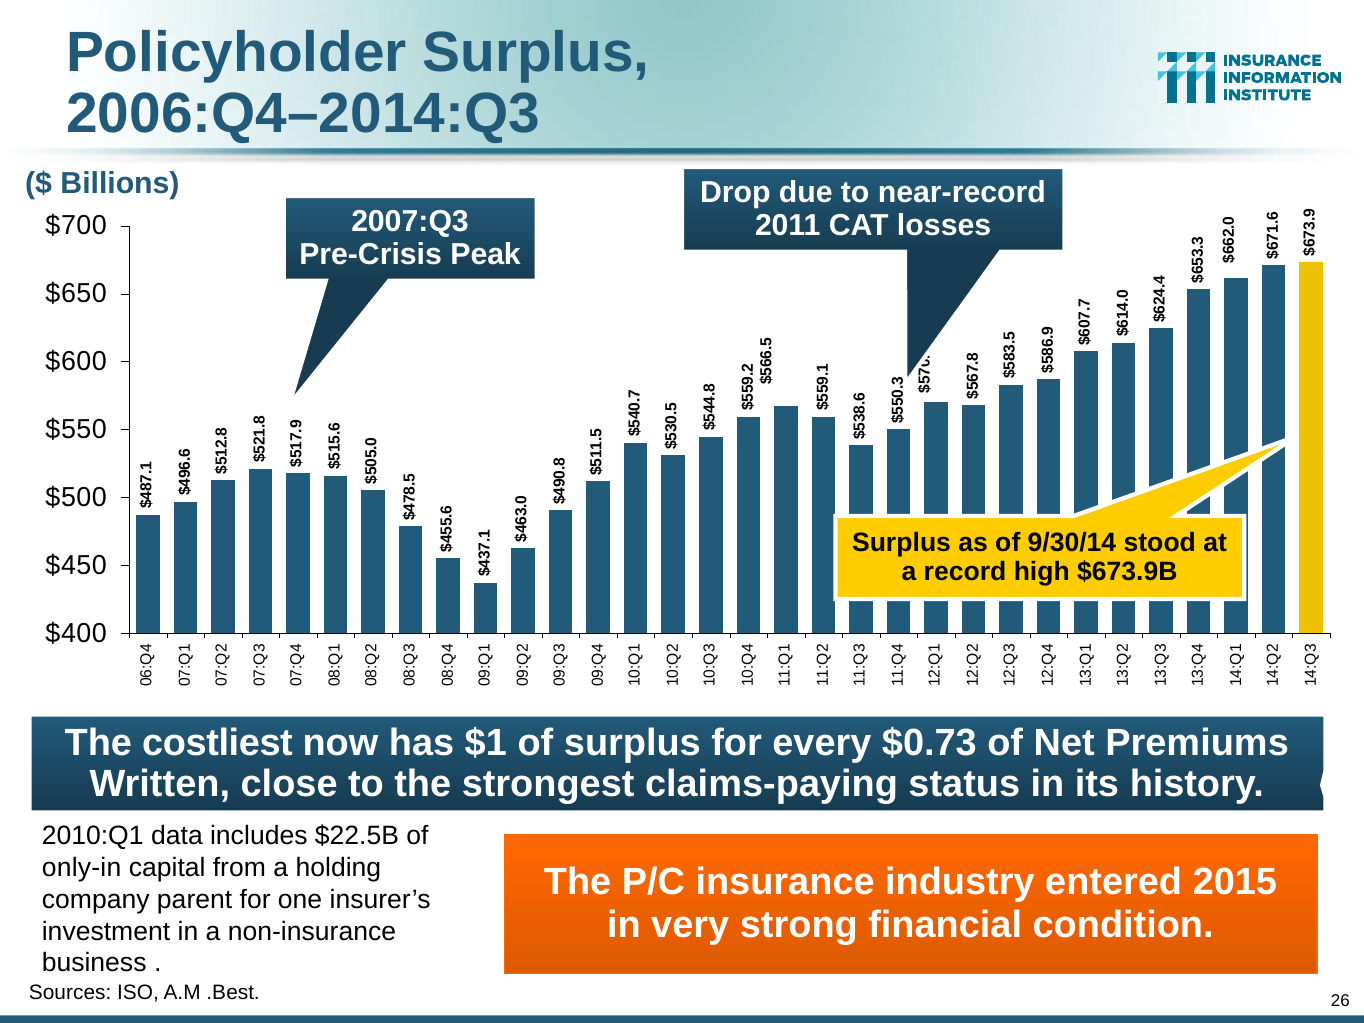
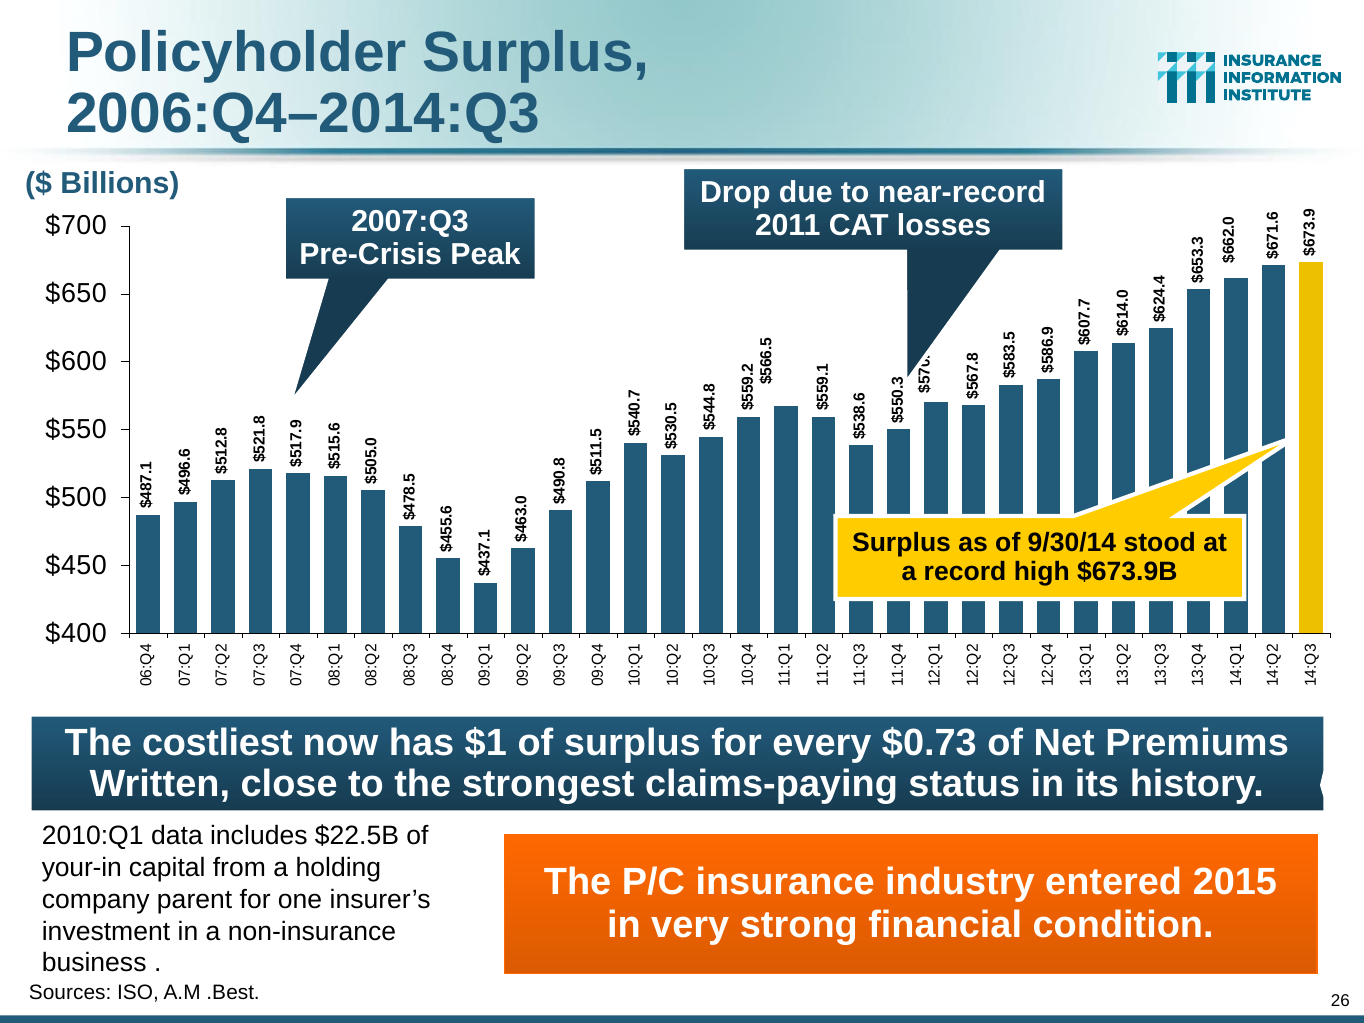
only-in: only-in -> your-in (82, 868)
